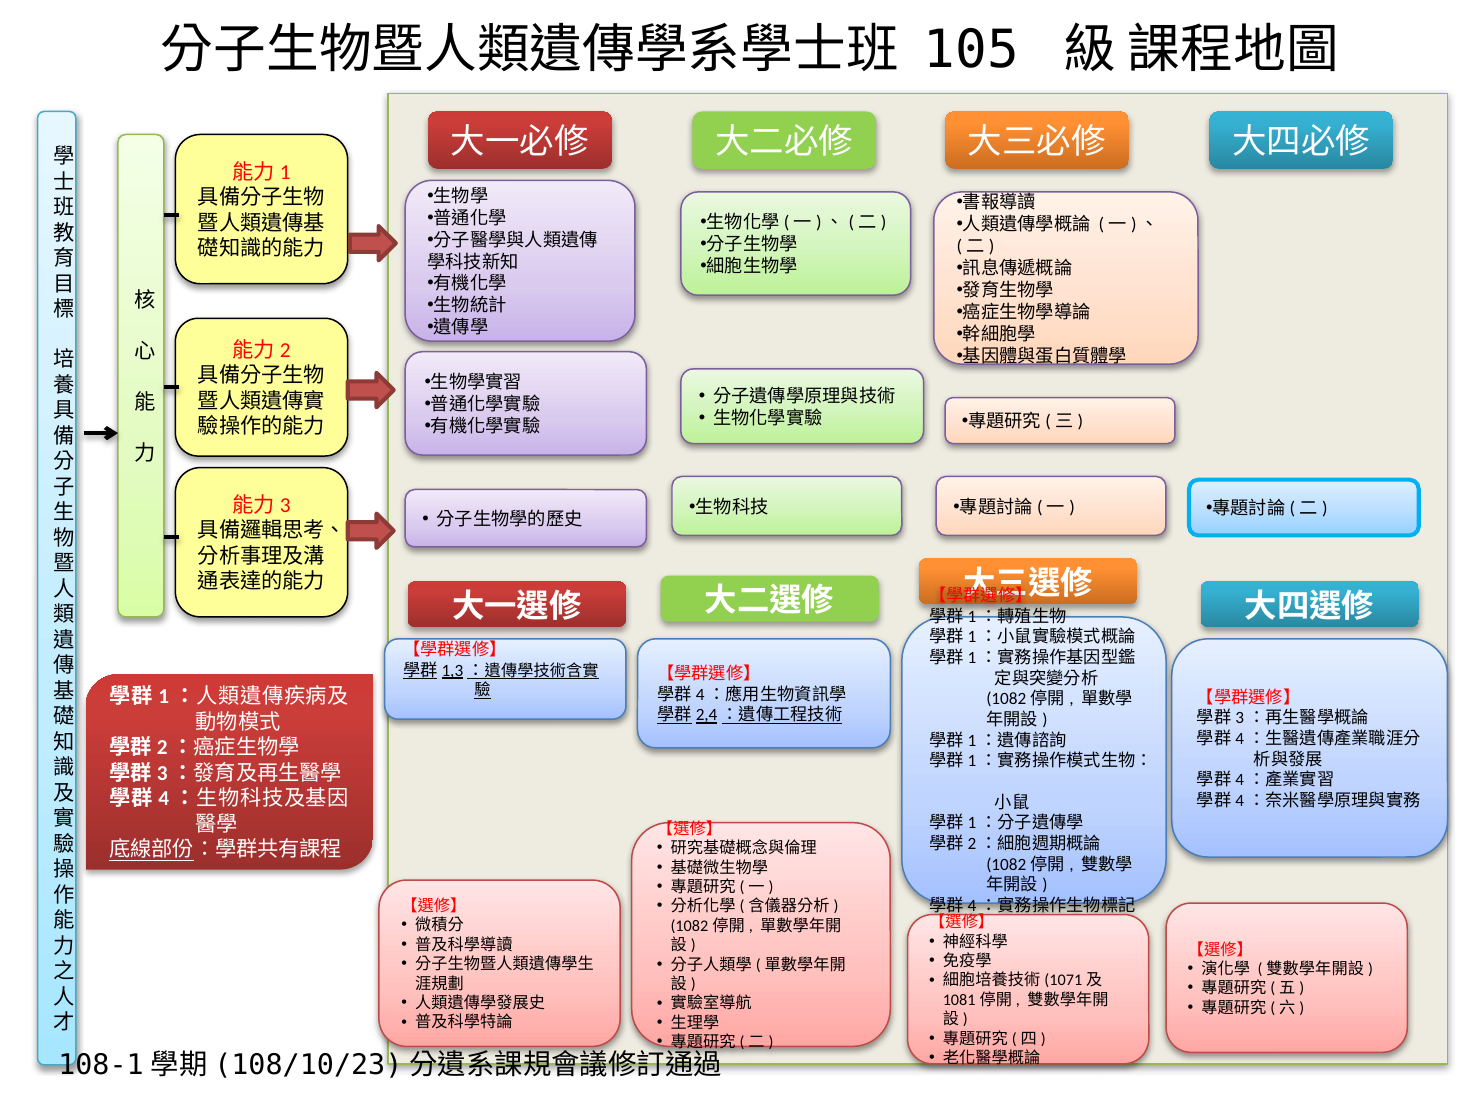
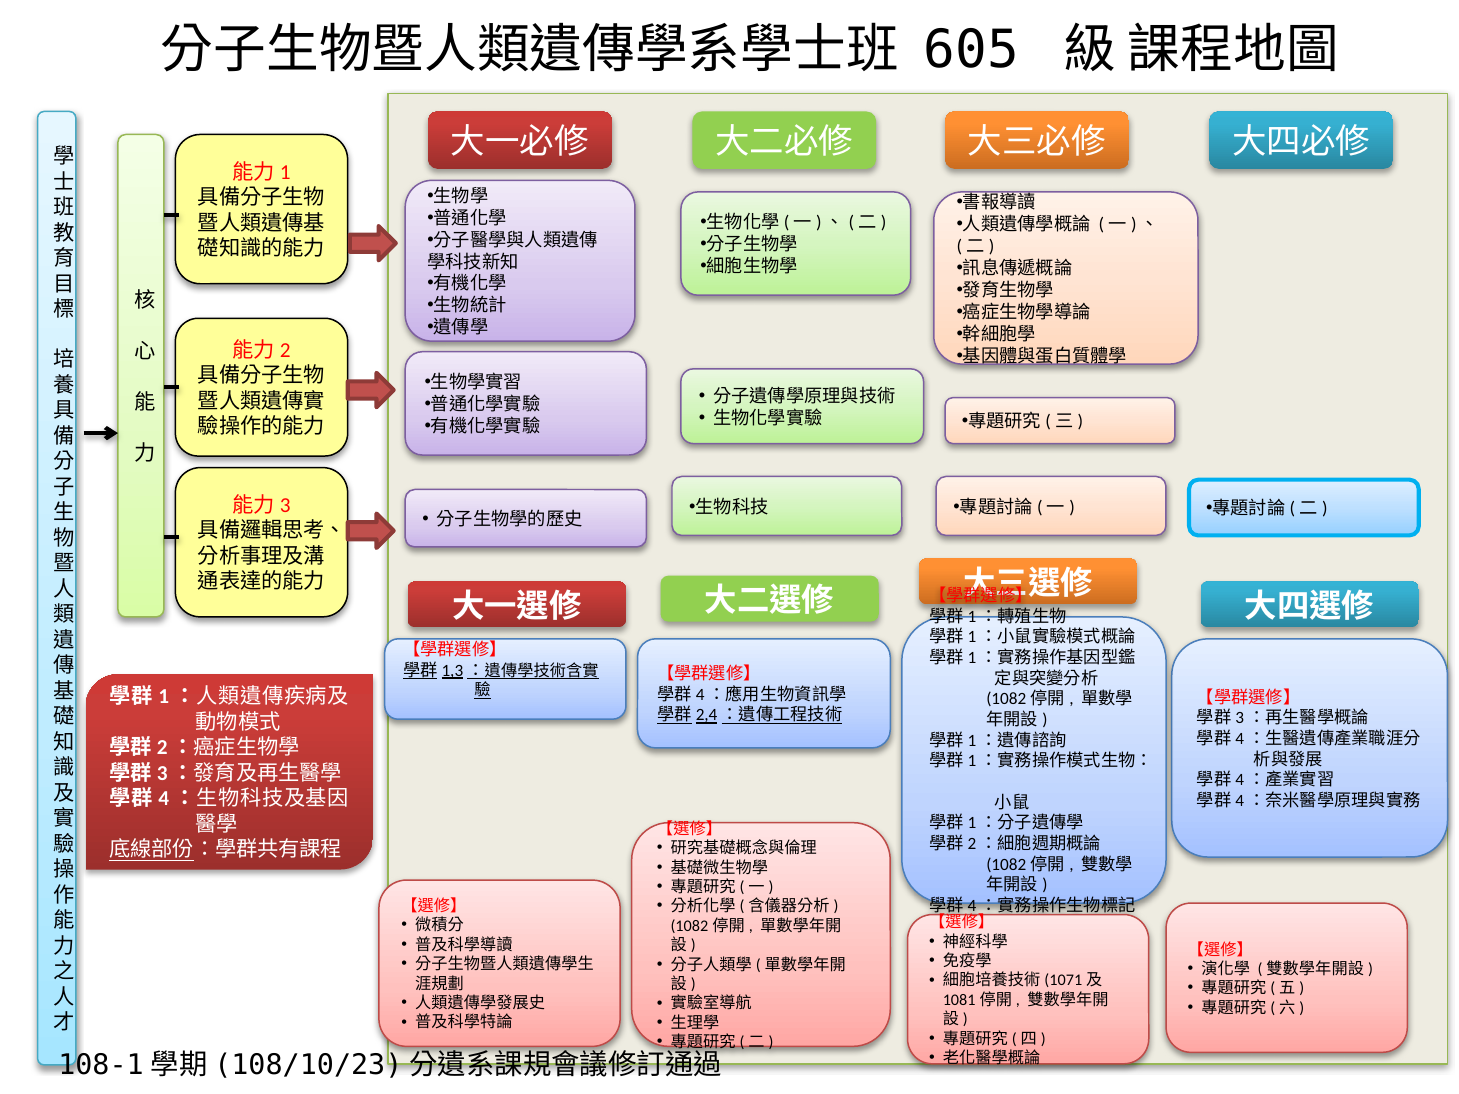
105: 105 -> 605 (972, 51)
